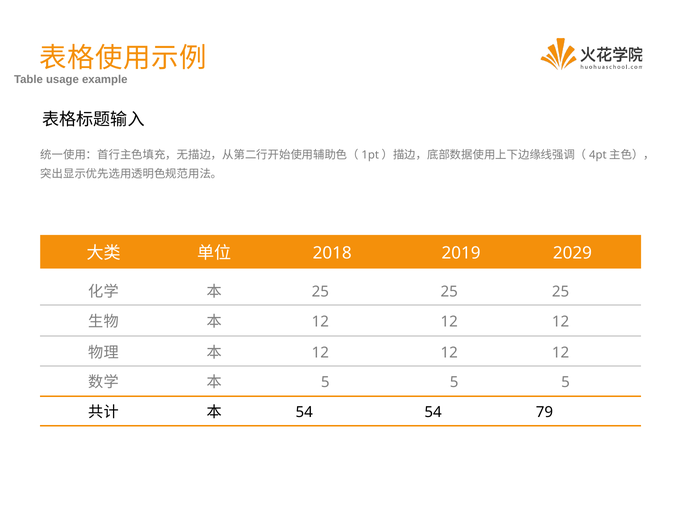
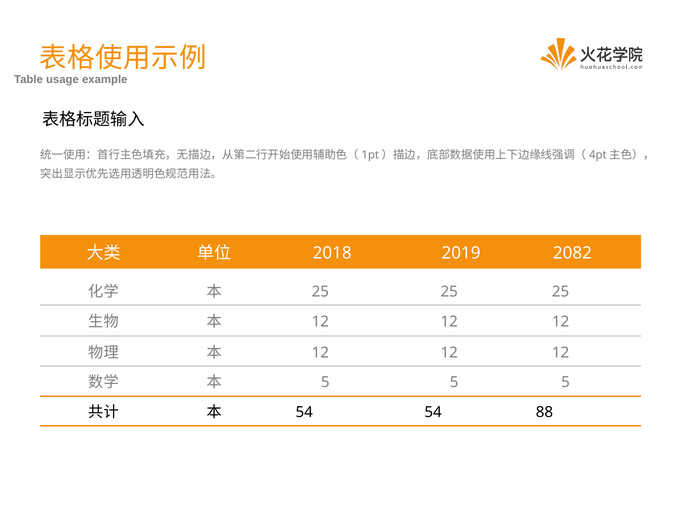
2029: 2029 -> 2082 (572, 253)
79: 79 -> 88 (544, 412)
